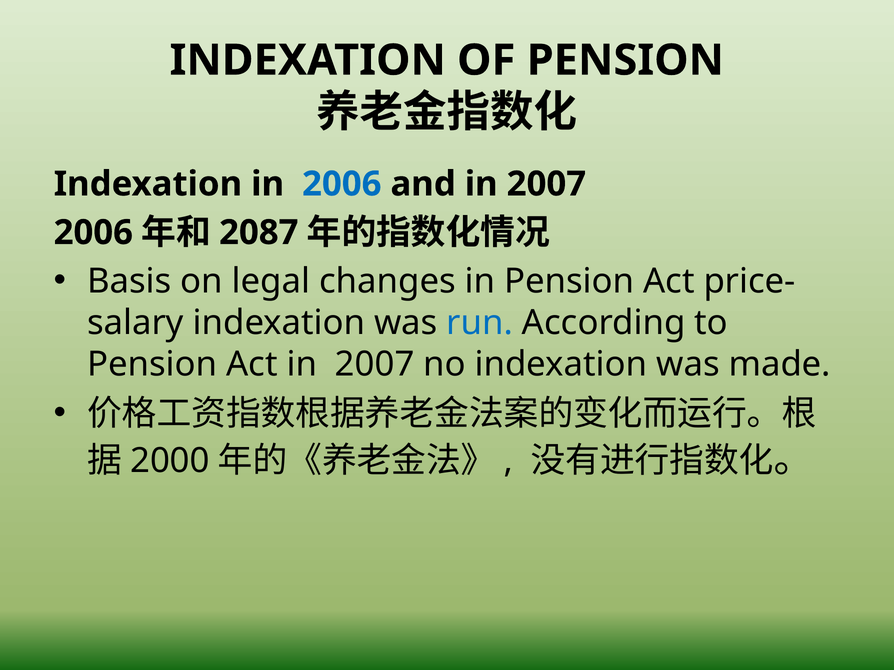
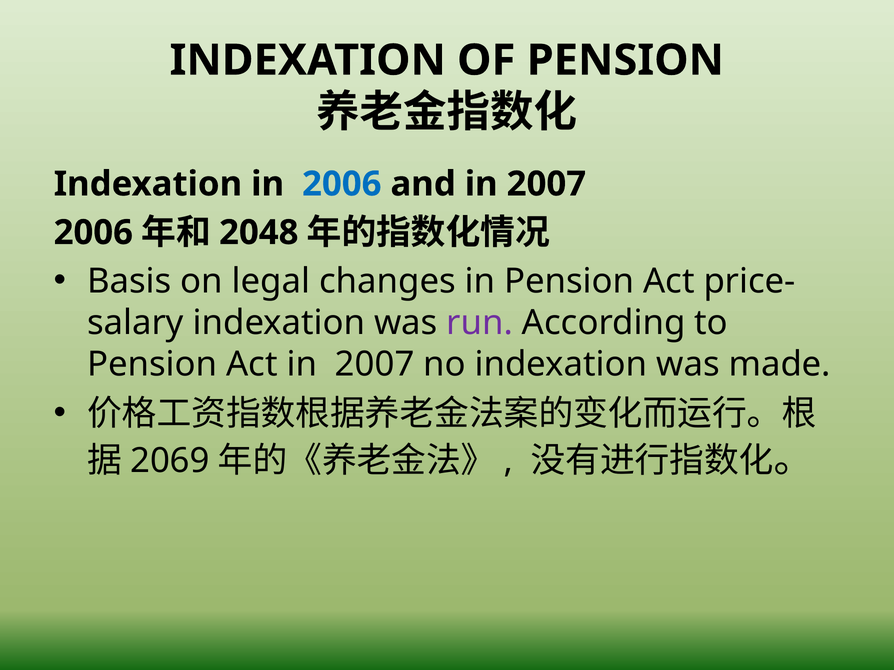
2087: 2087 -> 2048 (259, 233)
run colour: blue -> purple (480, 323)
2000: 2000 -> 2069 (170, 461)
